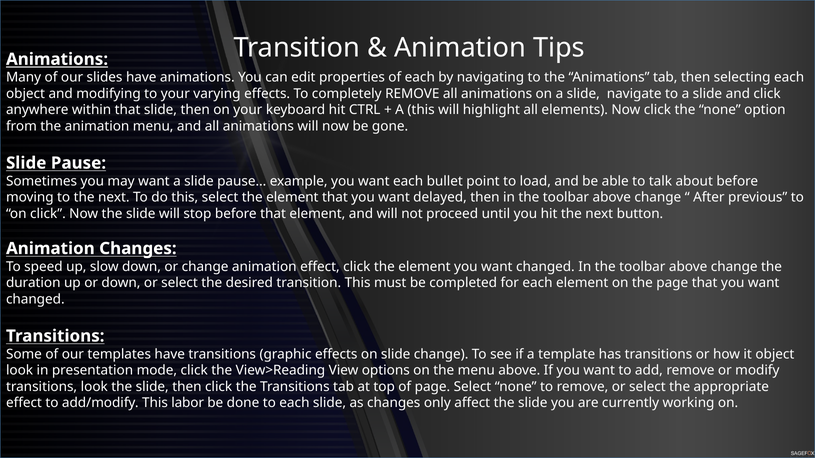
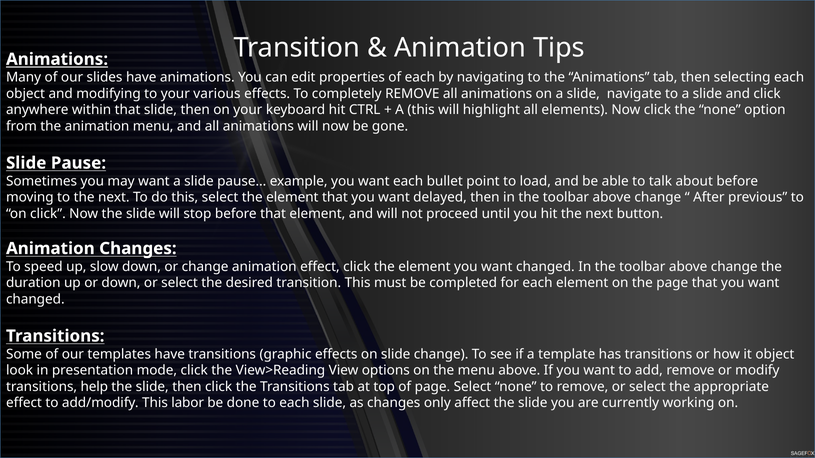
varying: varying -> various (217, 94)
transitions look: look -> help (94, 387)
